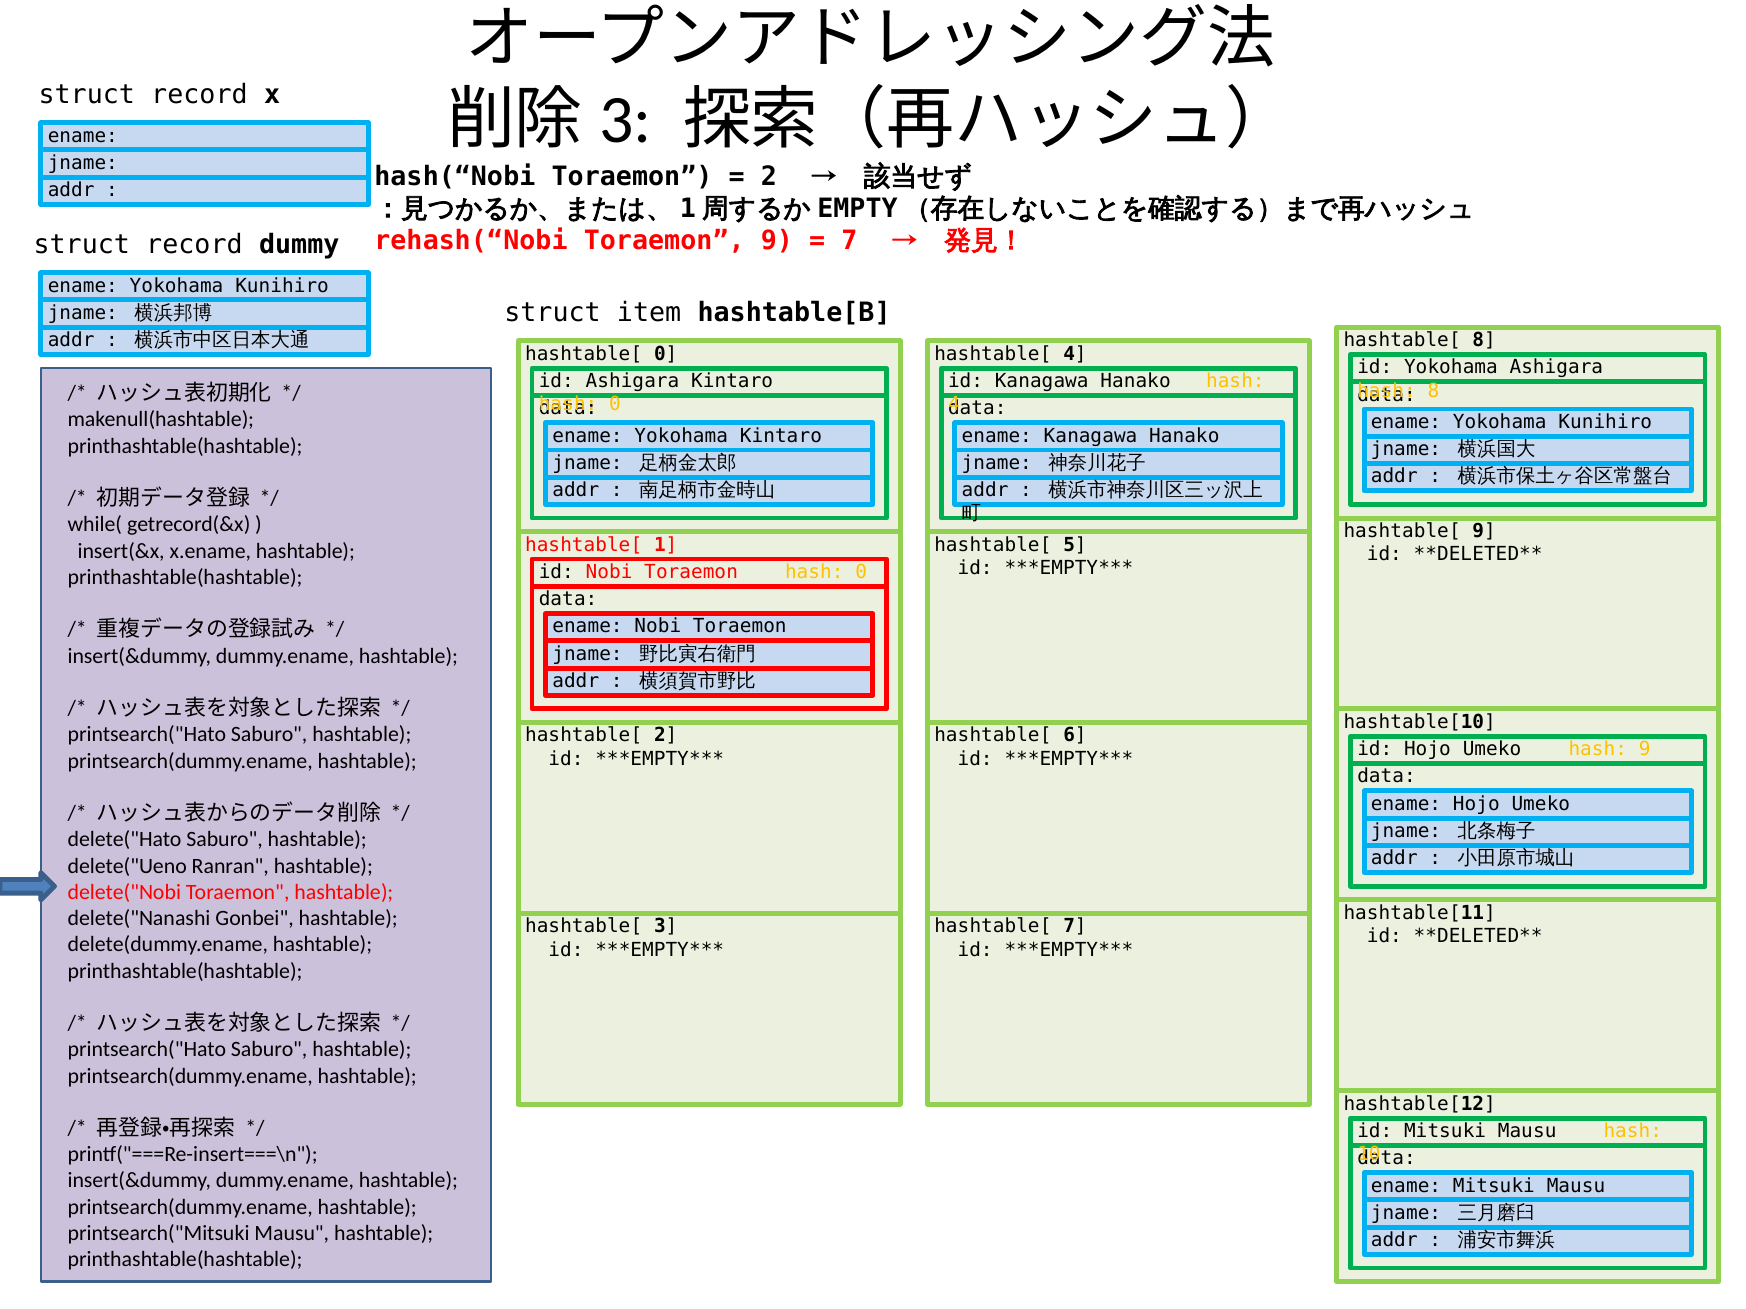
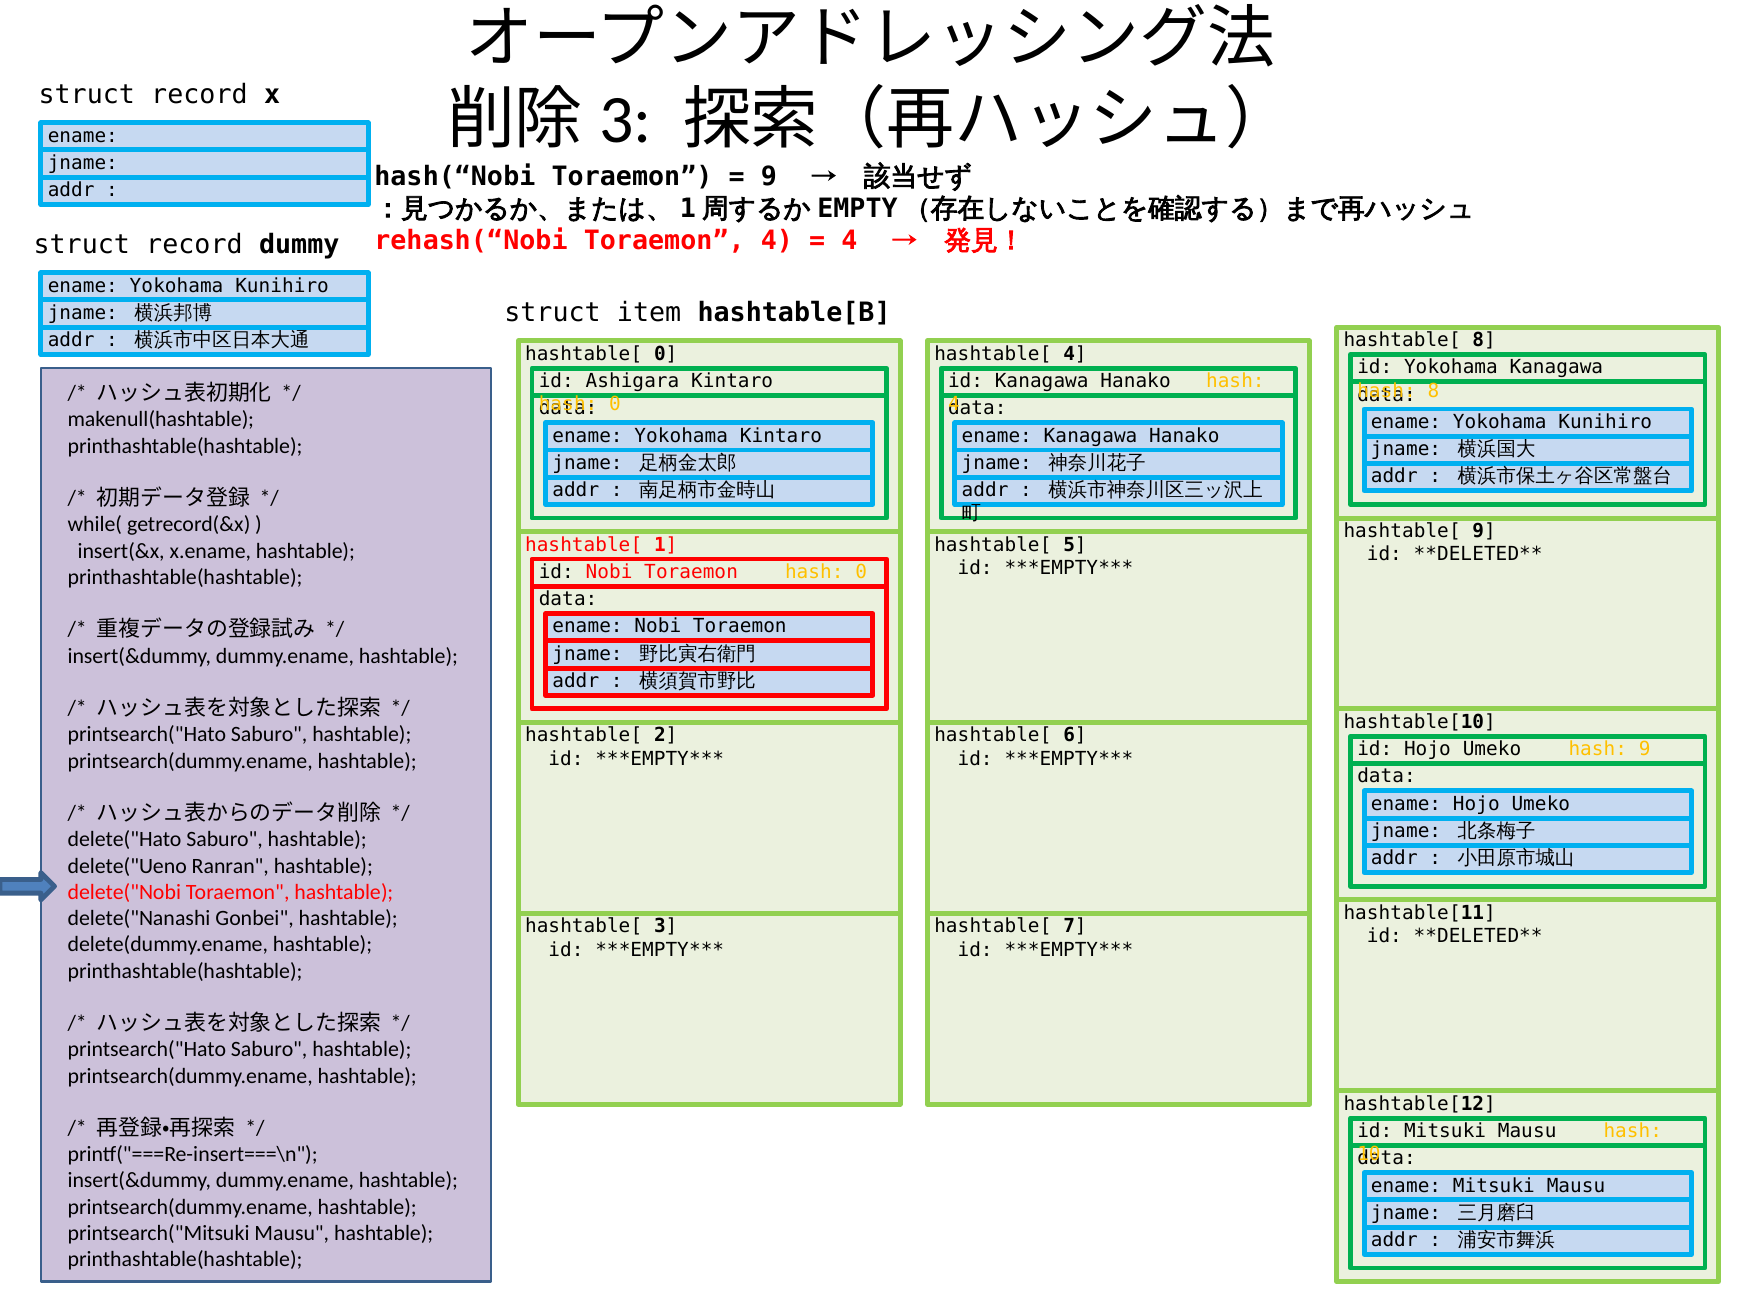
2: 2 -> 9 (769, 176)
Toraemon 9: 9 -> 4 (777, 241)
7: 7 -> 4 (849, 241)
Ashigara: Ashigara -> Kanagawa (1556, 368)
